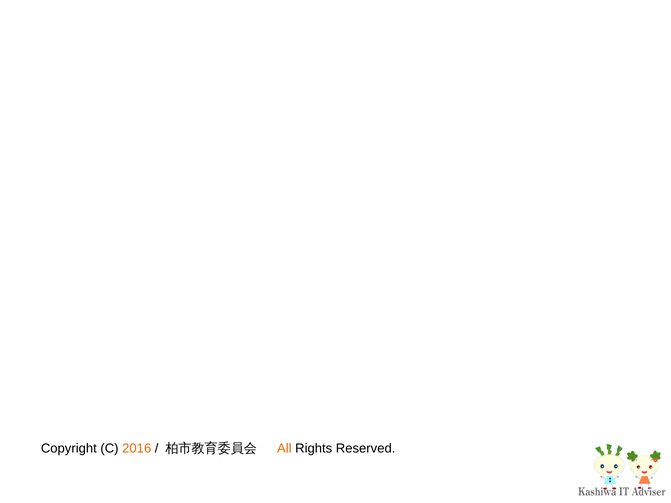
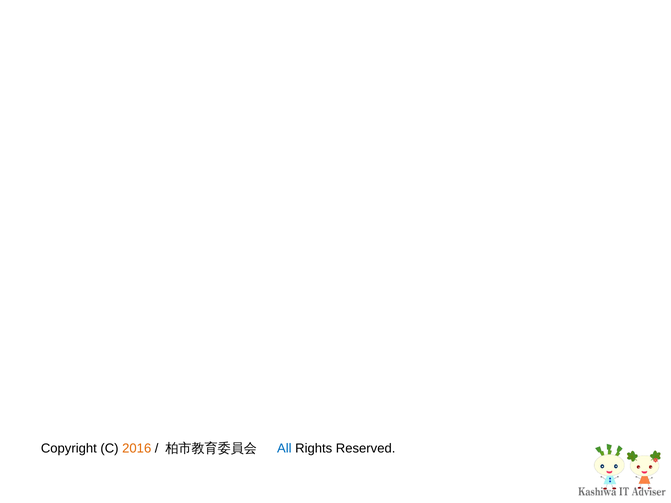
All colour: orange -> blue (284, 449)
